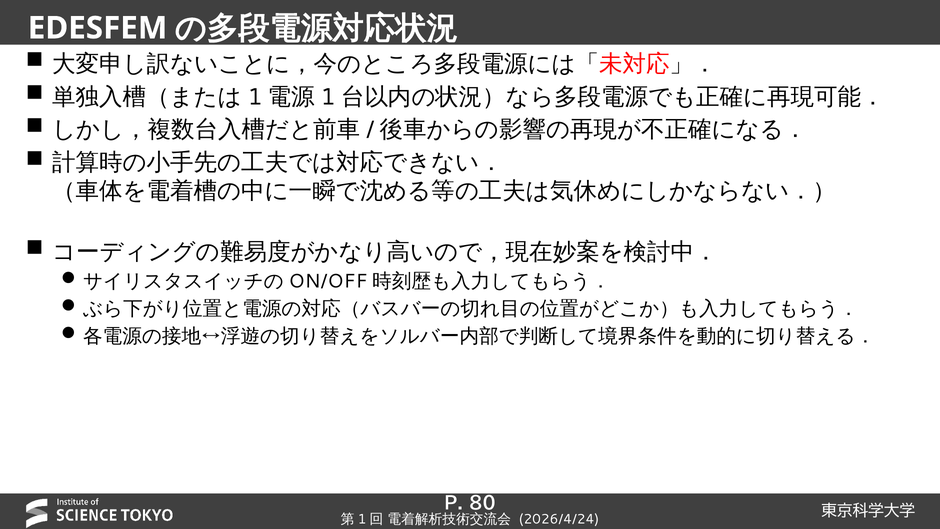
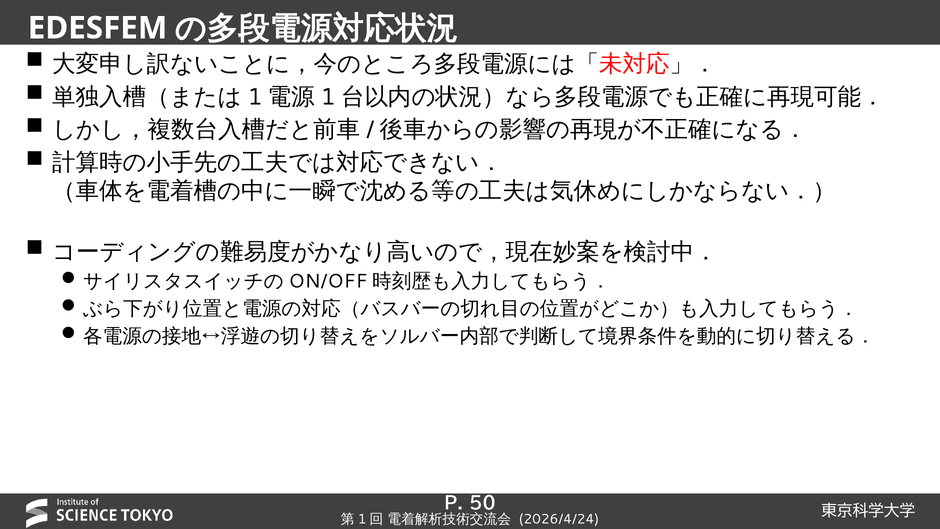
80: 80 -> 50 (483, 503)
